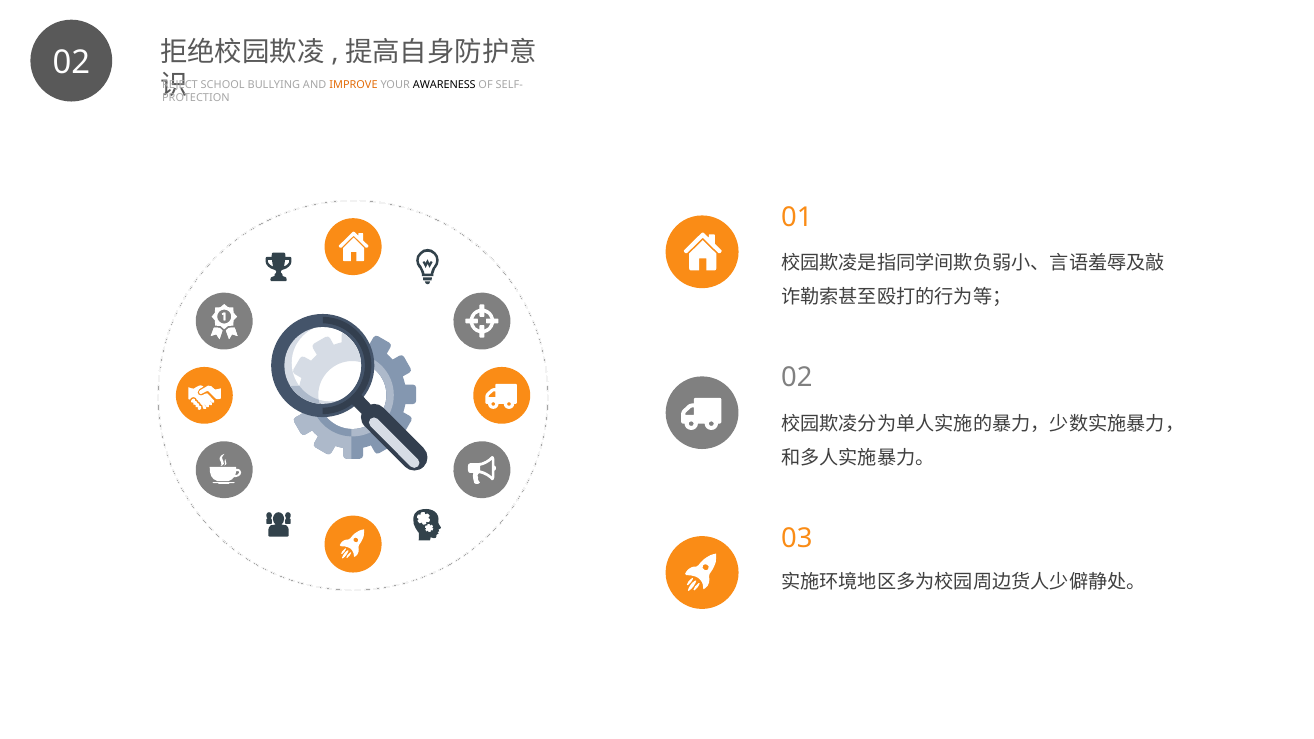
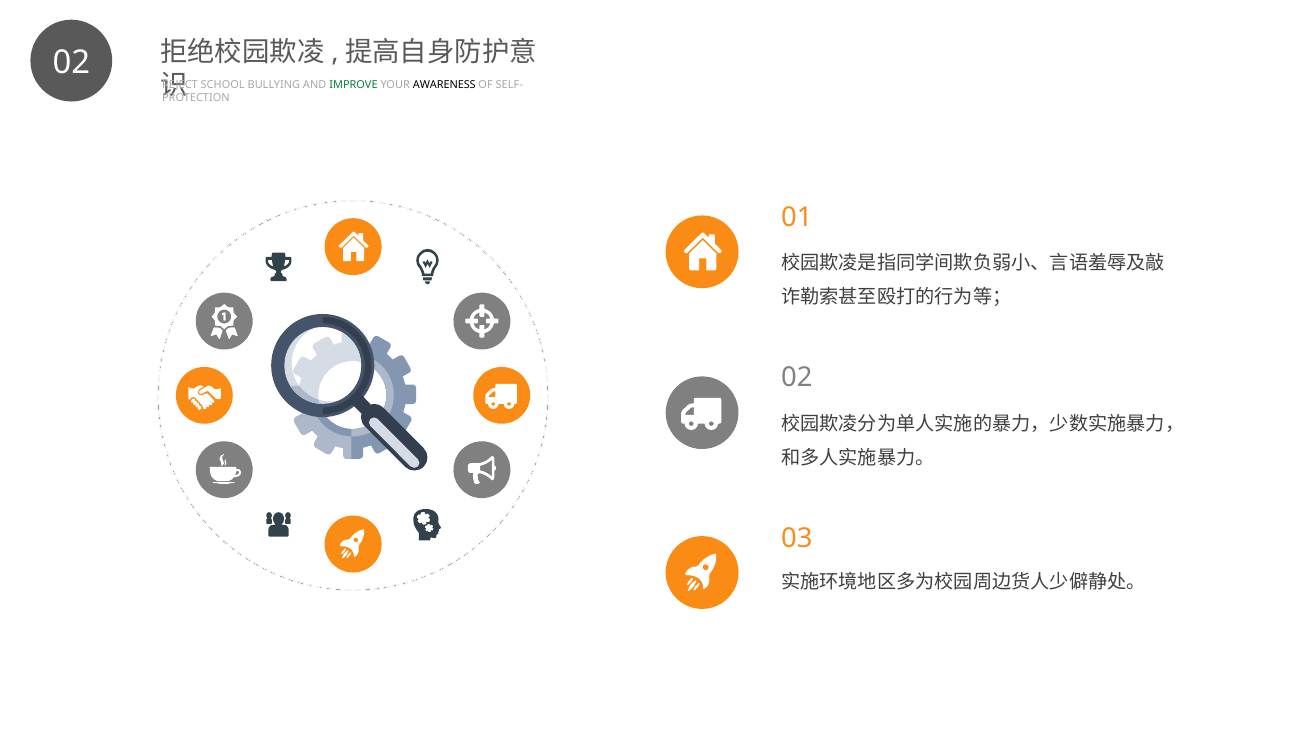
IMPROVE colour: orange -> green (354, 85)
